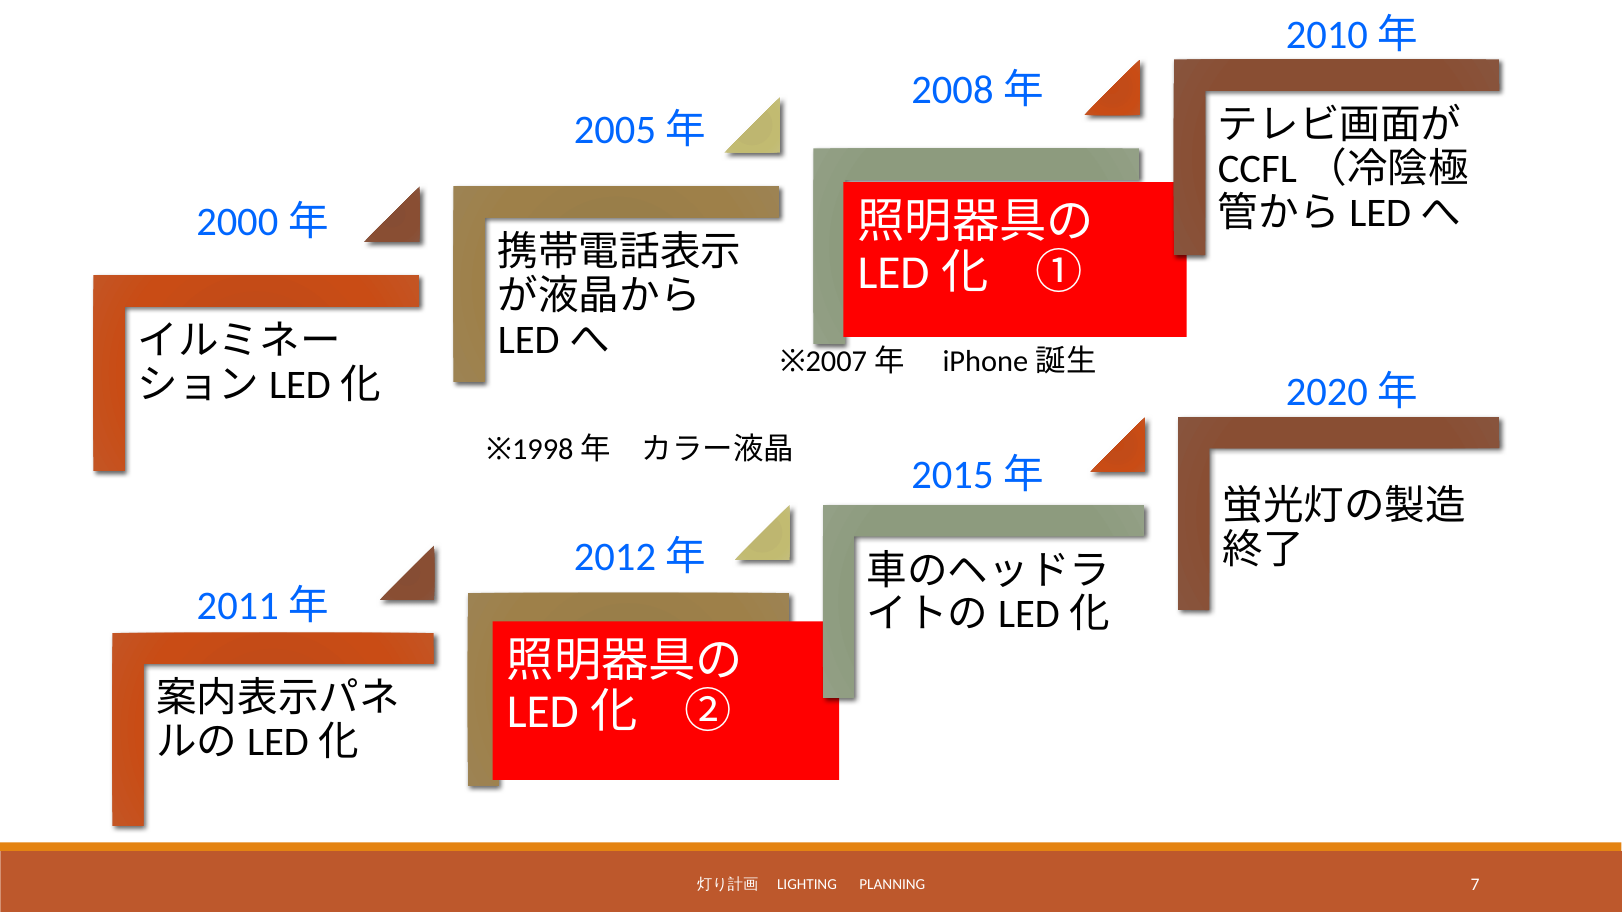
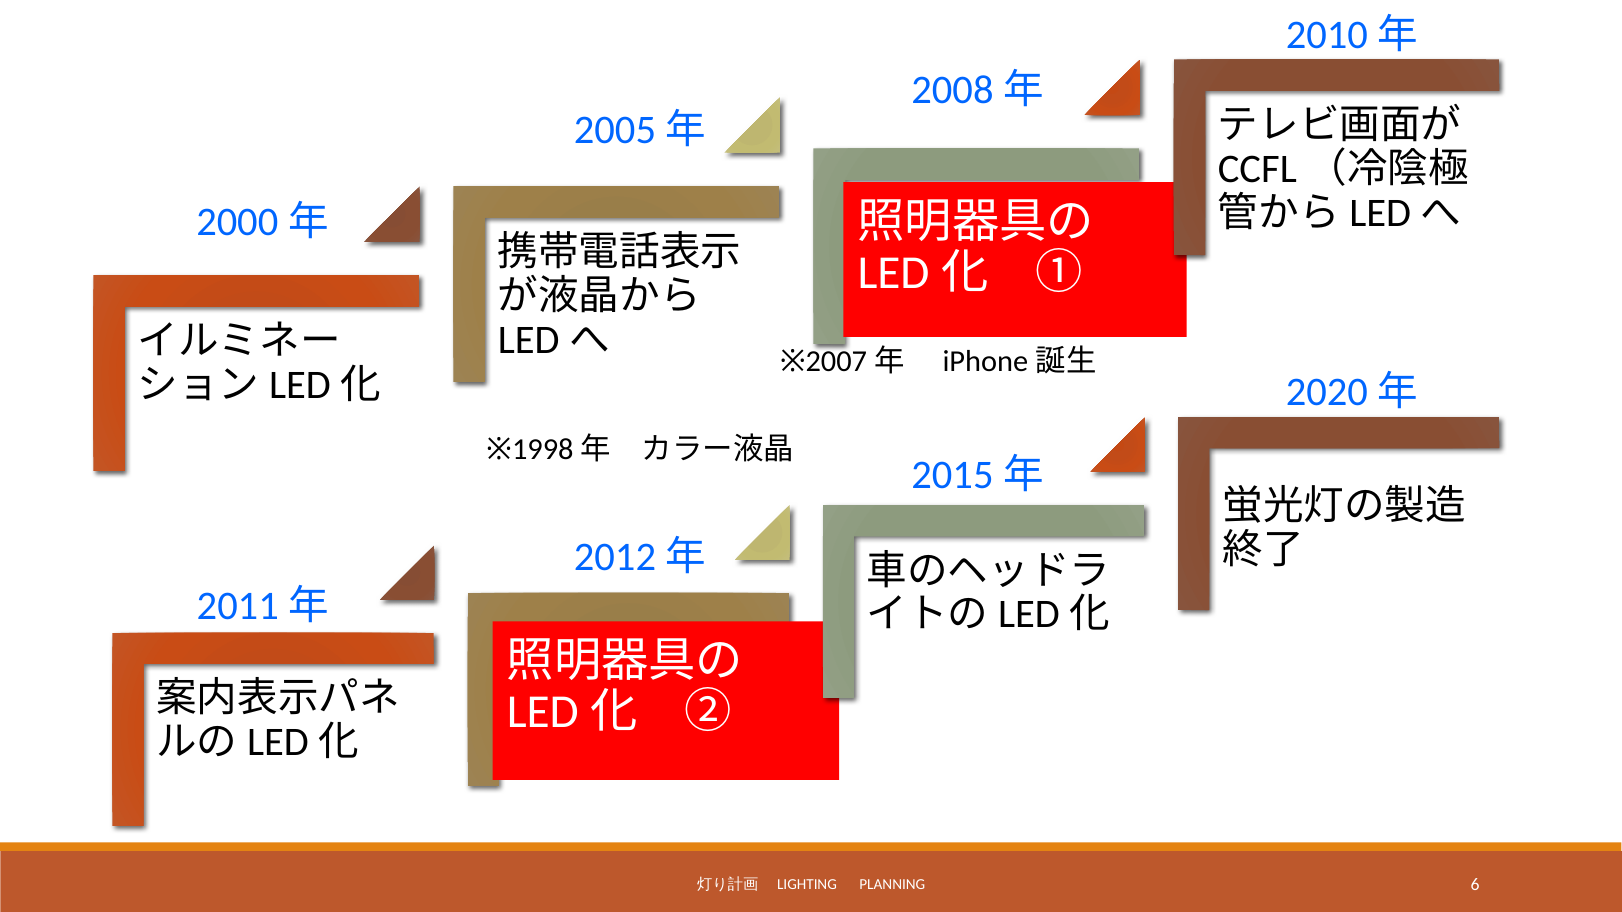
7: 7 -> 6 (1475, 885)
